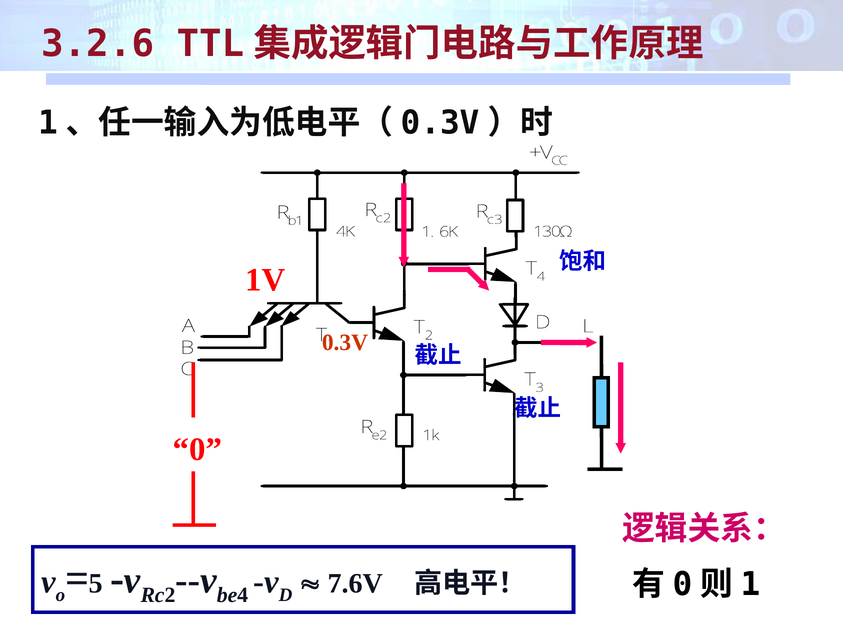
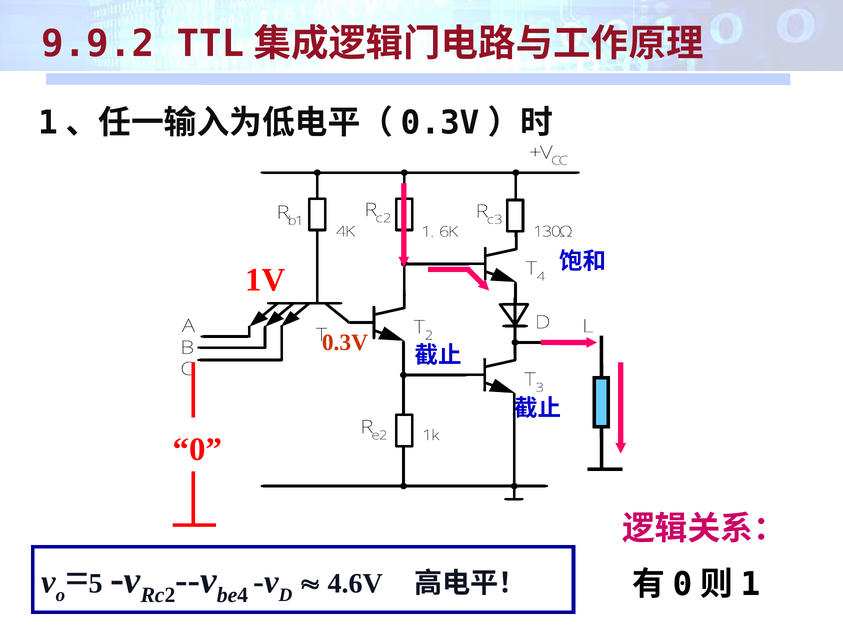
3.2.6: 3.2.6 -> 9.9.2 (98, 44)
7.6V: 7.6V -> 4.6V (355, 584)
